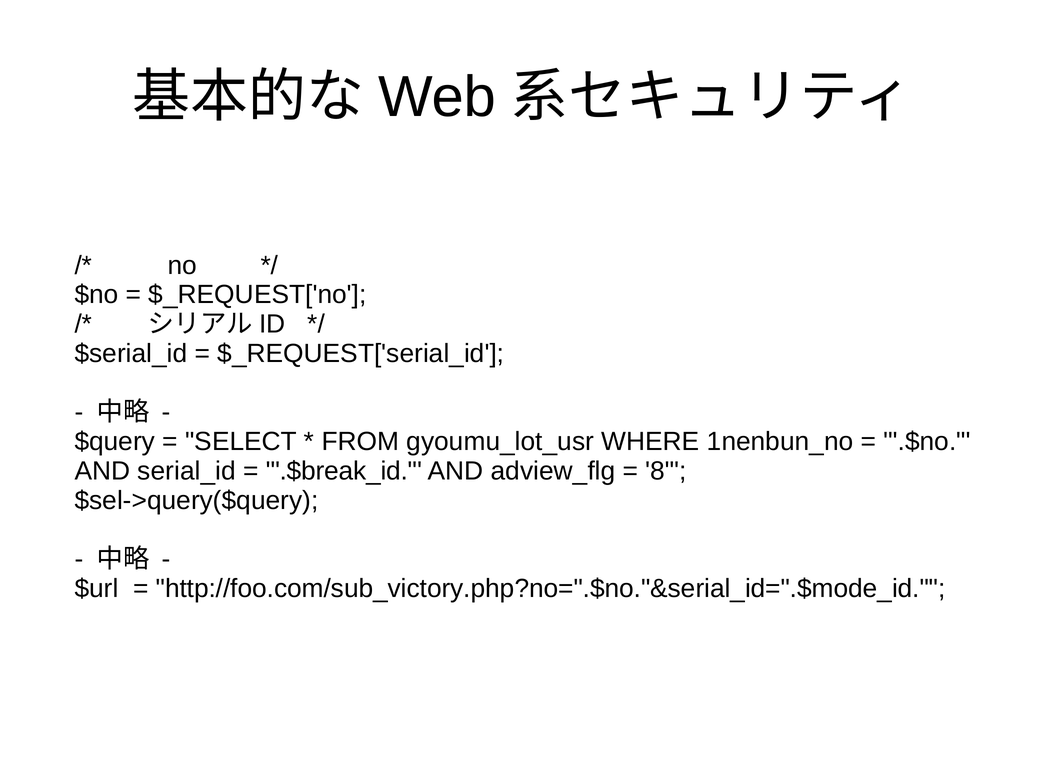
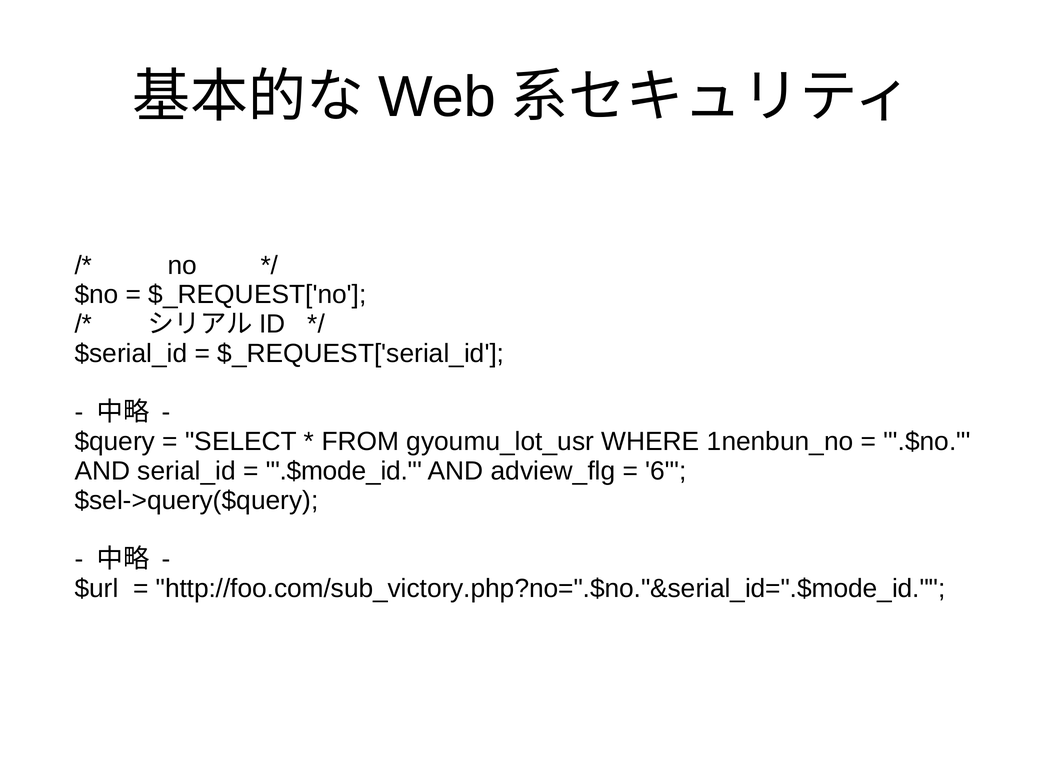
.$break_id: .$break_id -> .$mode_id (344, 471)
8: 8 -> 6 (666, 471)
